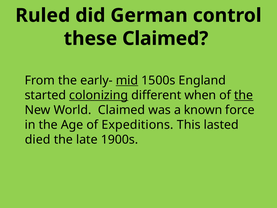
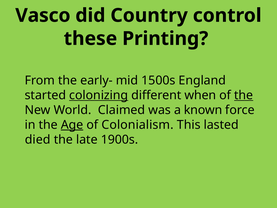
Ruled: Ruled -> Vasco (43, 15)
German: German -> Country (149, 15)
these Claimed: Claimed -> Printing (165, 39)
mid underline: present -> none (127, 80)
Age underline: none -> present (72, 125)
Expeditions: Expeditions -> Colonialism (138, 125)
